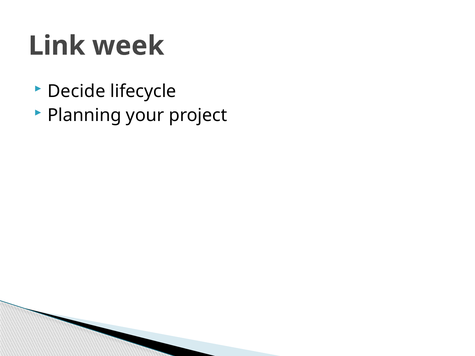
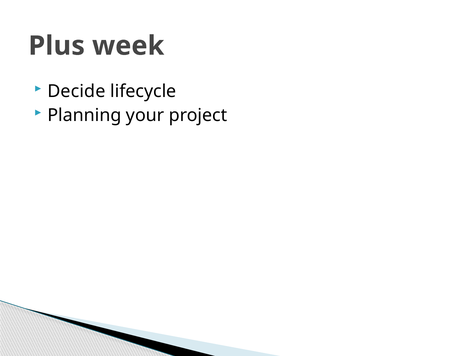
Link: Link -> Plus (57, 46)
